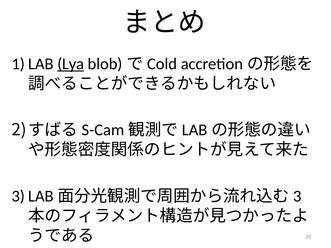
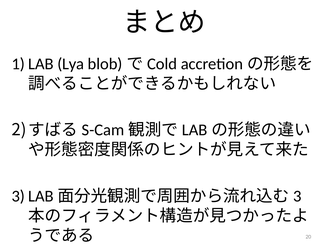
Lya underline: present -> none (71, 64)
